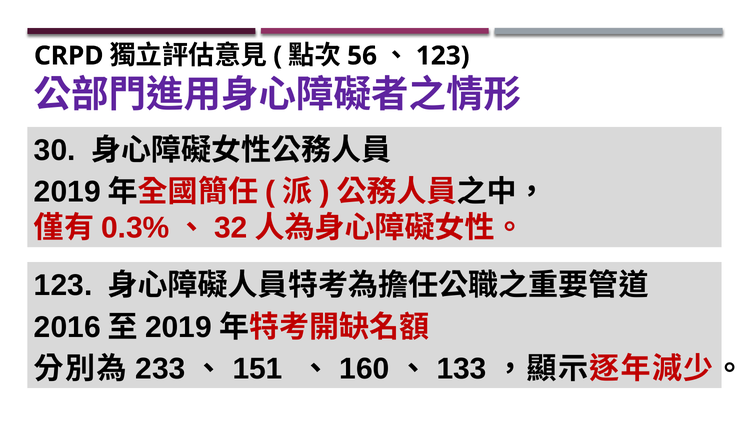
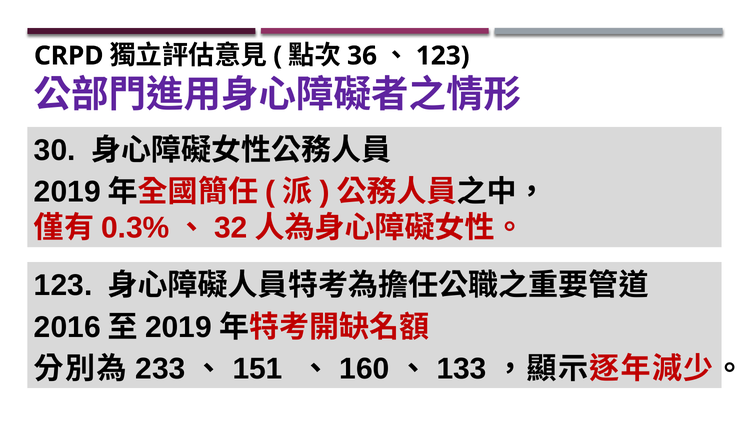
56: 56 -> 36 (362, 56)
